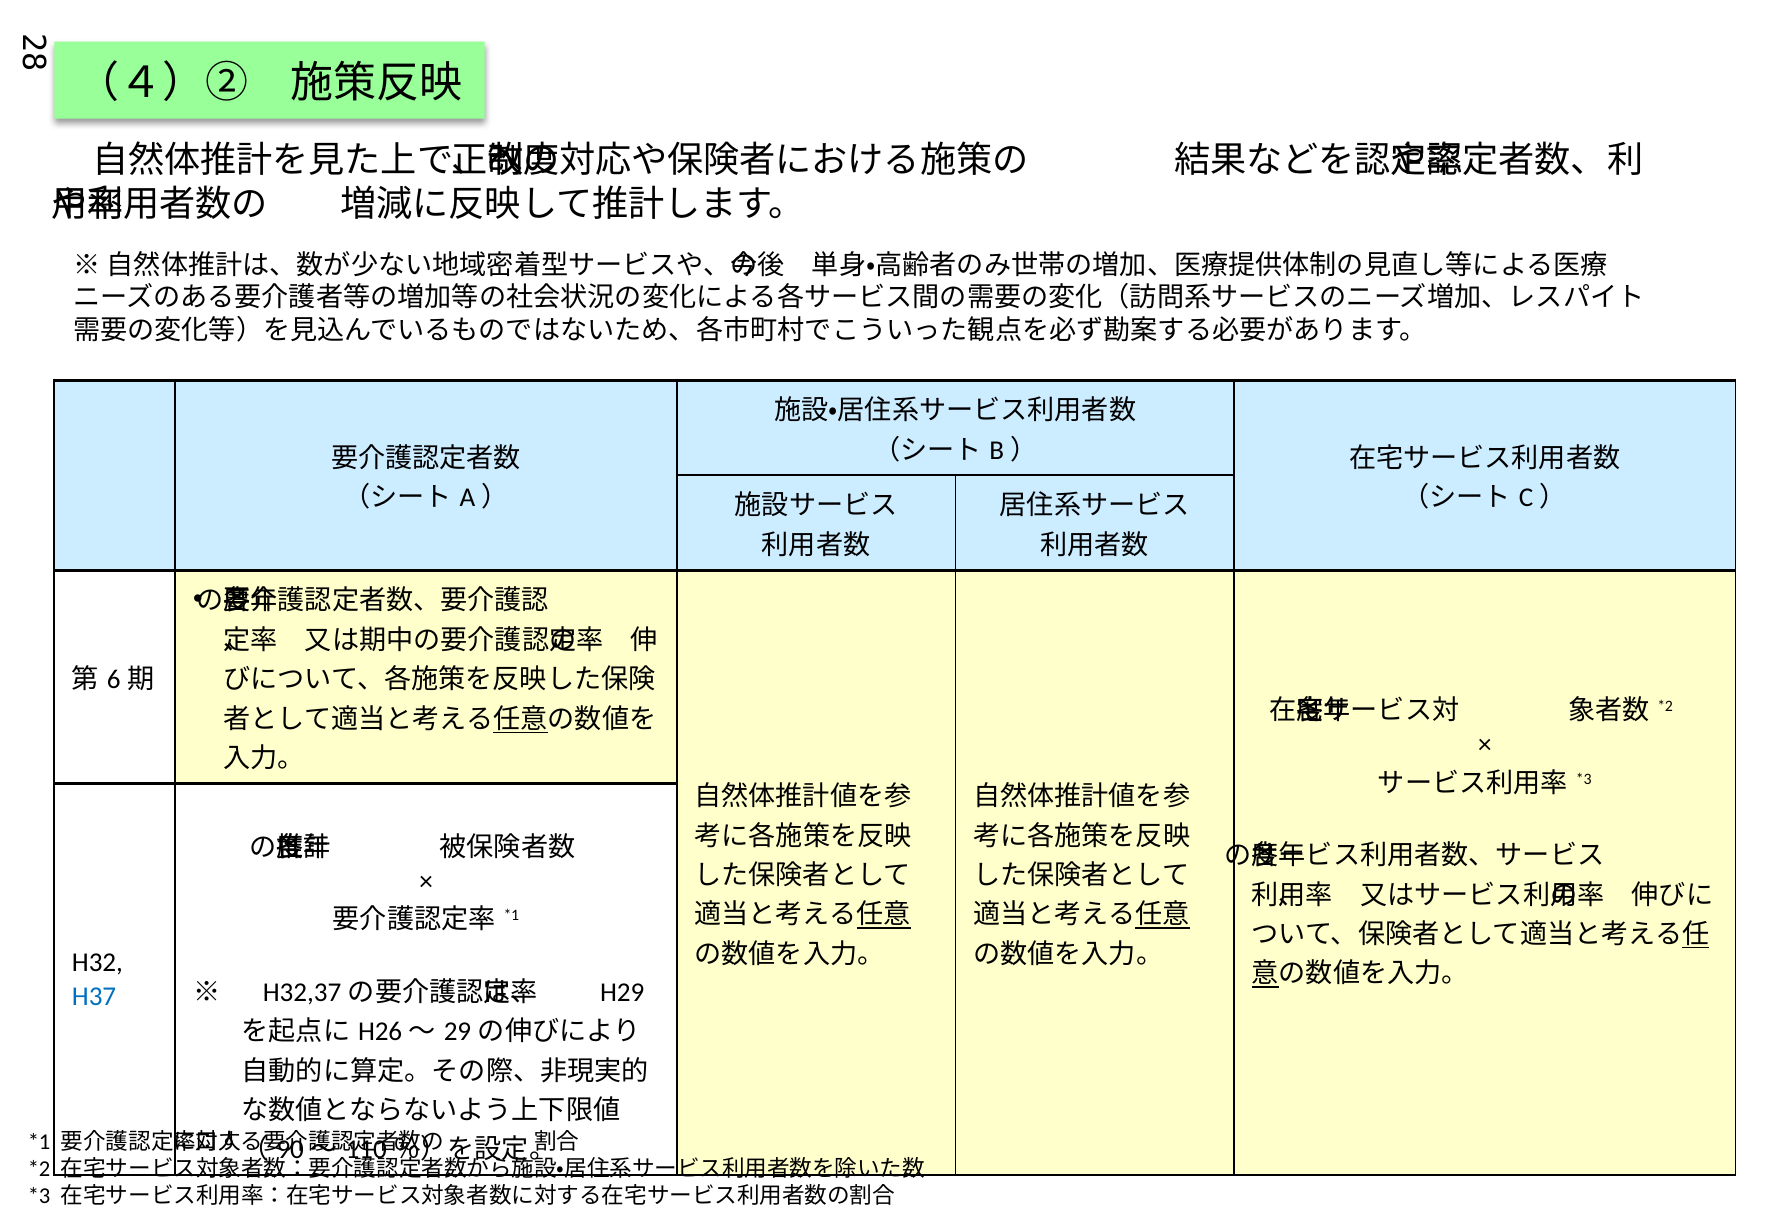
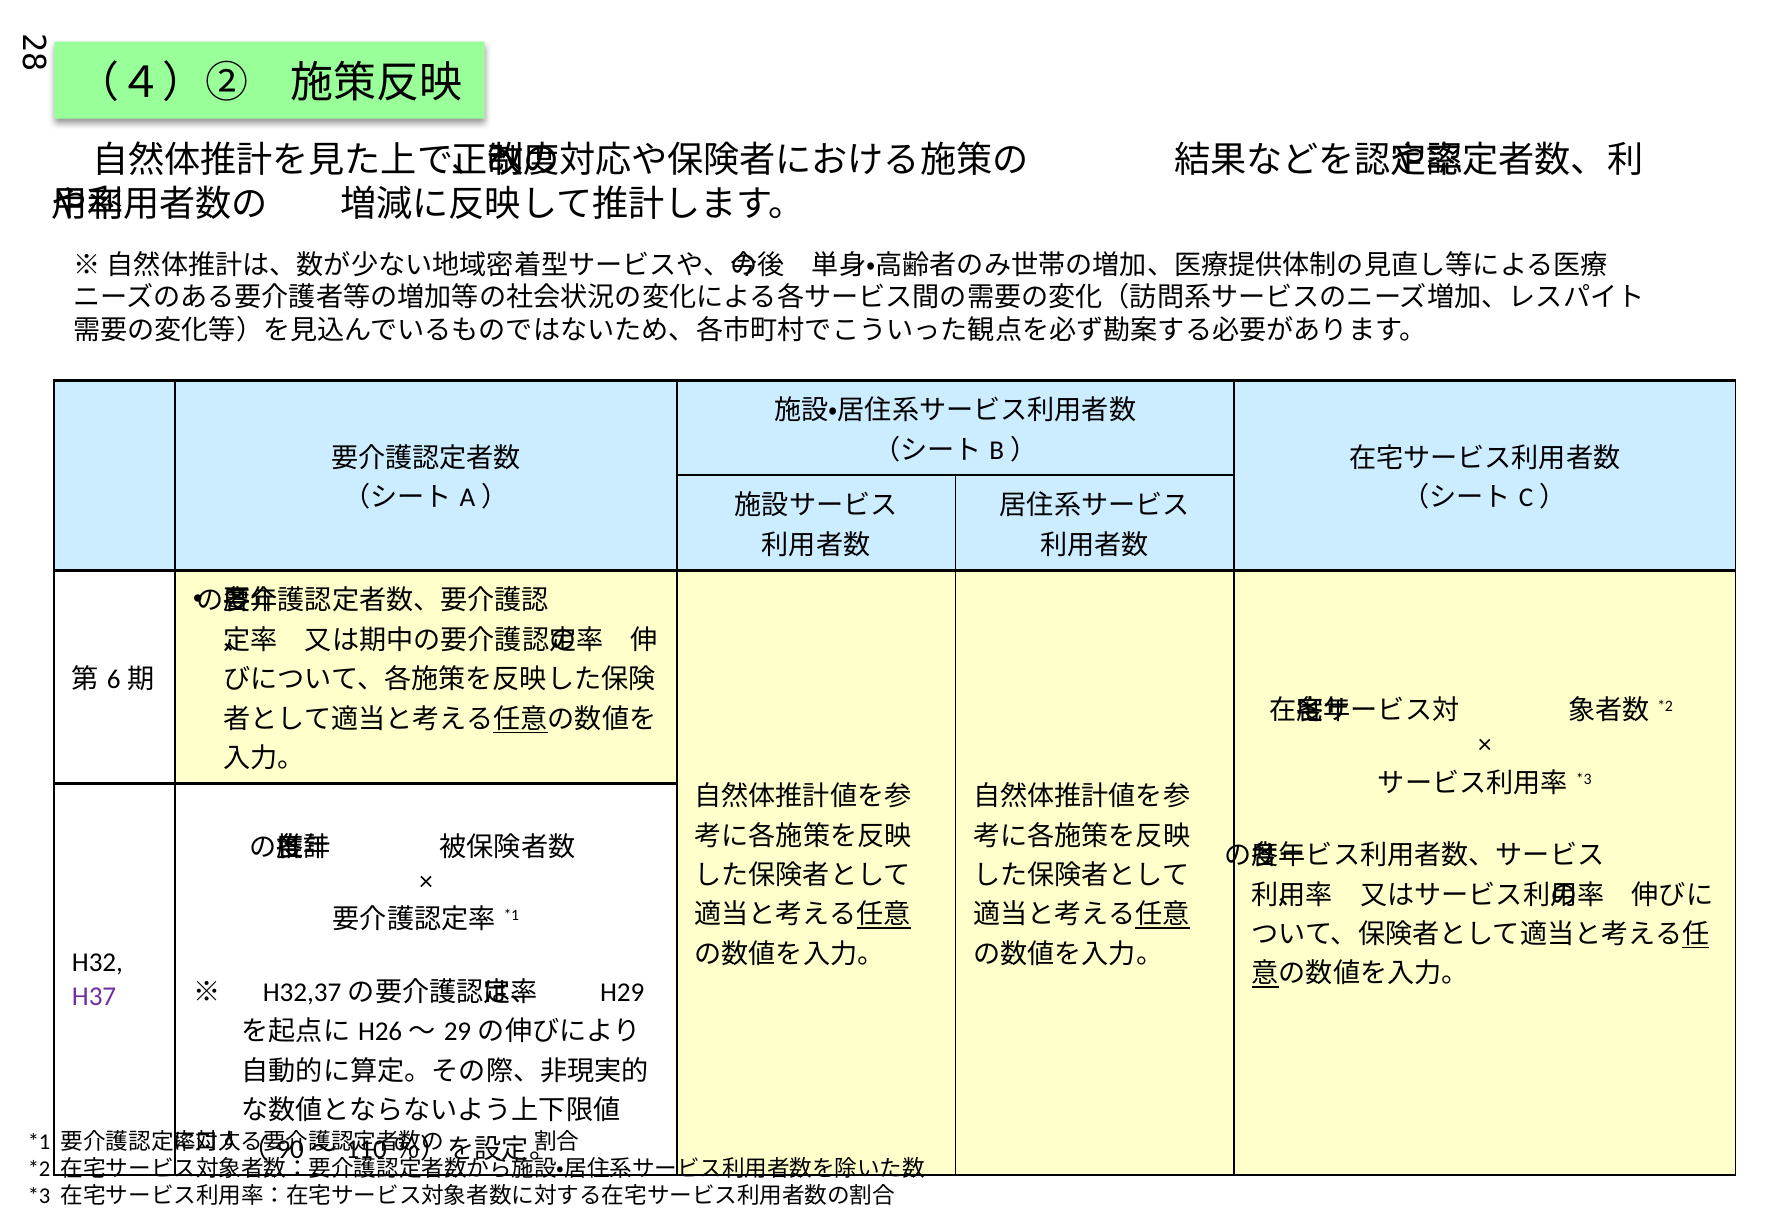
H37 colour: blue -> purple (94, 996)
